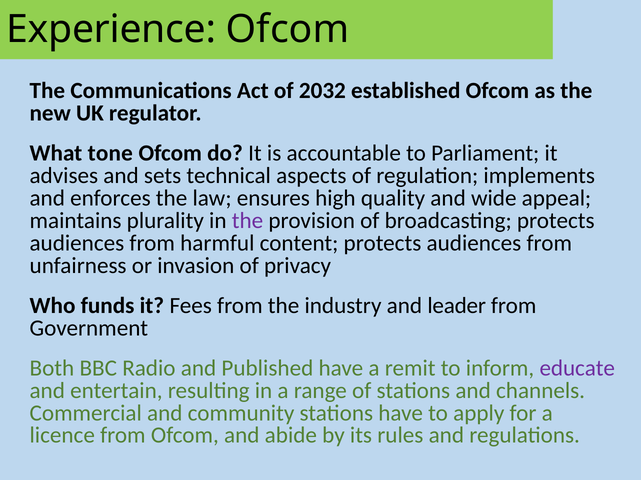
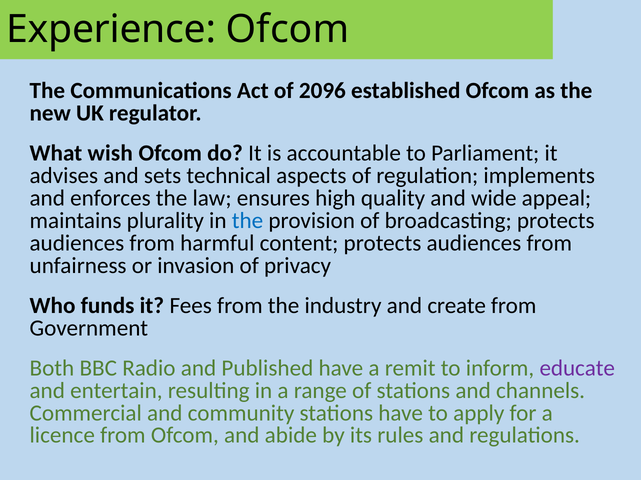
2032: 2032 -> 2096 (322, 91)
tone: tone -> wish (110, 154)
the colour: purple -> blue (248, 221)
leader: leader -> create (457, 306)
